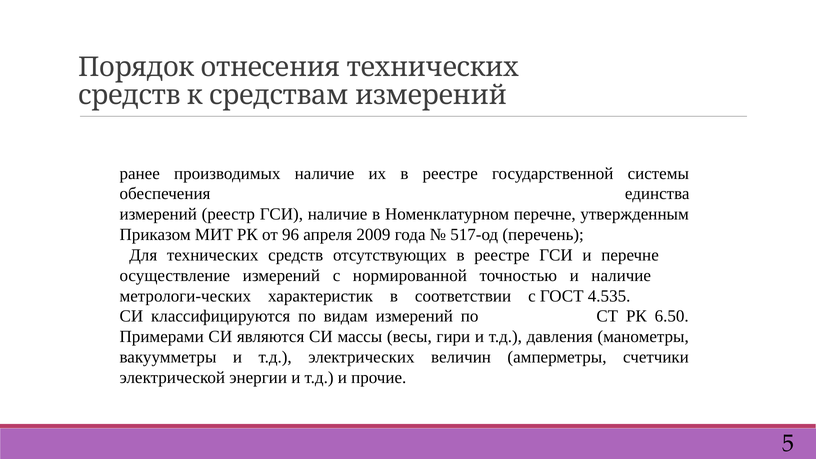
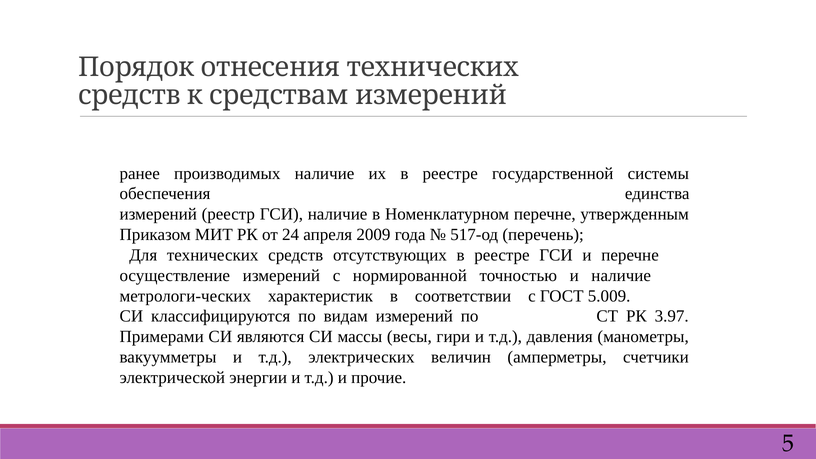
96: 96 -> 24 (291, 235)
4.535: 4.535 -> 5.009 (609, 296)
6.50: 6.50 -> 3.97 (672, 316)
